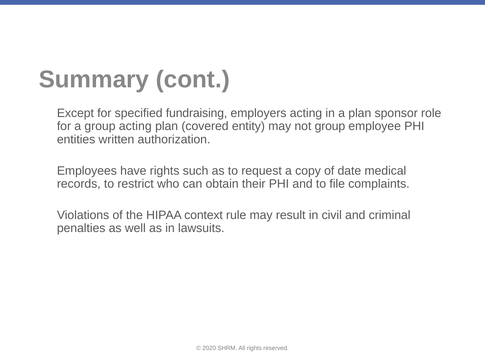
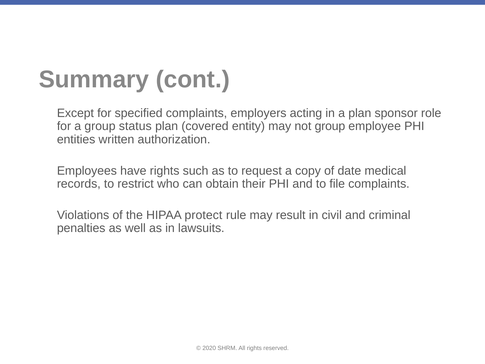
specified fundraising: fundraising -> complaints (197, 113)
group acting: acting -> status (135, 126)
context: context -> protect (203, 215)
